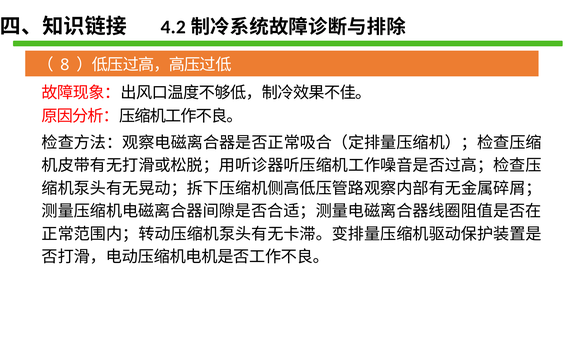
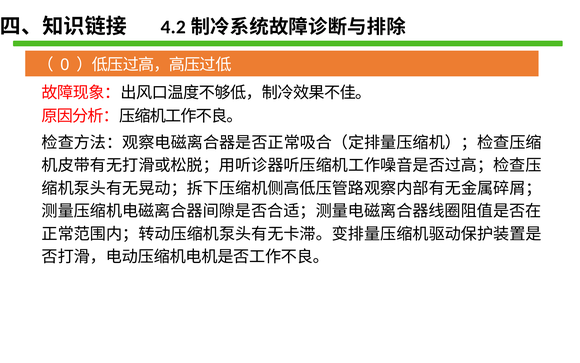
8: 8 -> 0 (65, 65)
